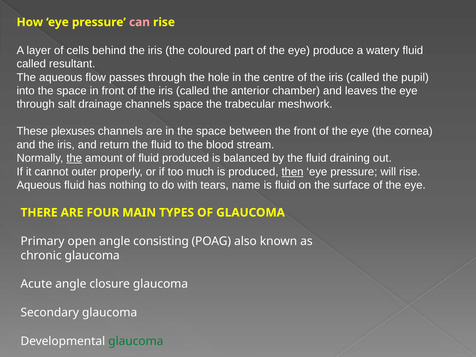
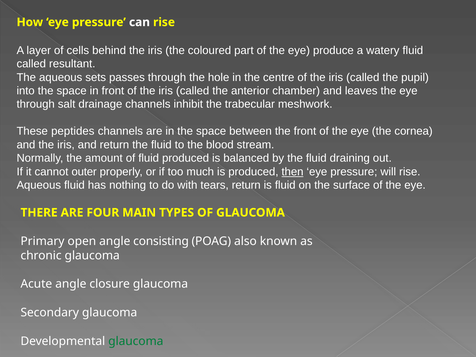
can colour: pink -> white (139, 22)
flow: flow -> sets (96, 77)
channels space: space -> inhibit (188, 104)
plexuses: plexuses -> peptides (73, 131)
the underline: present -> none (74, 158)
tears name: name -> return (246, 185)
